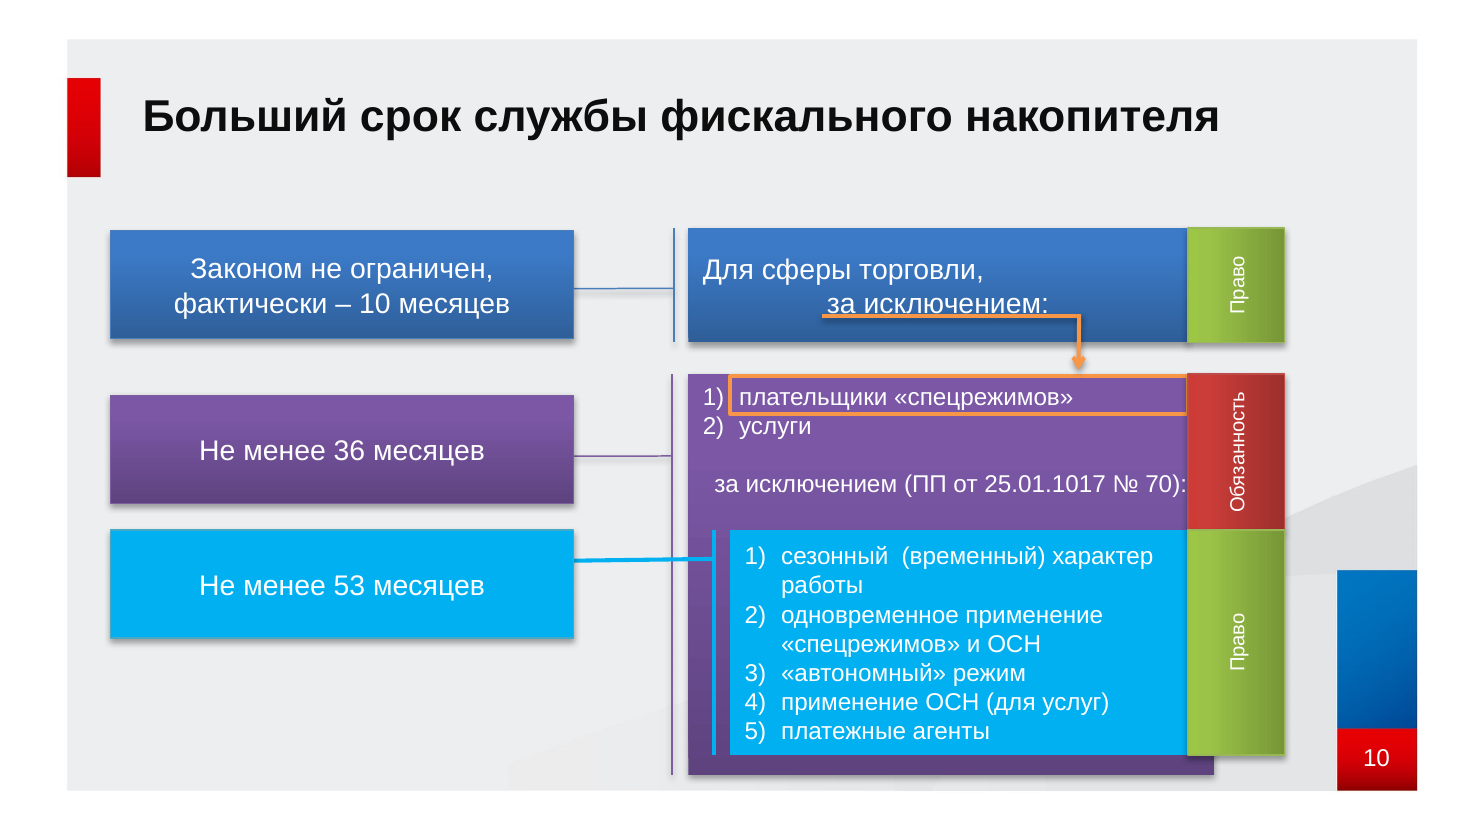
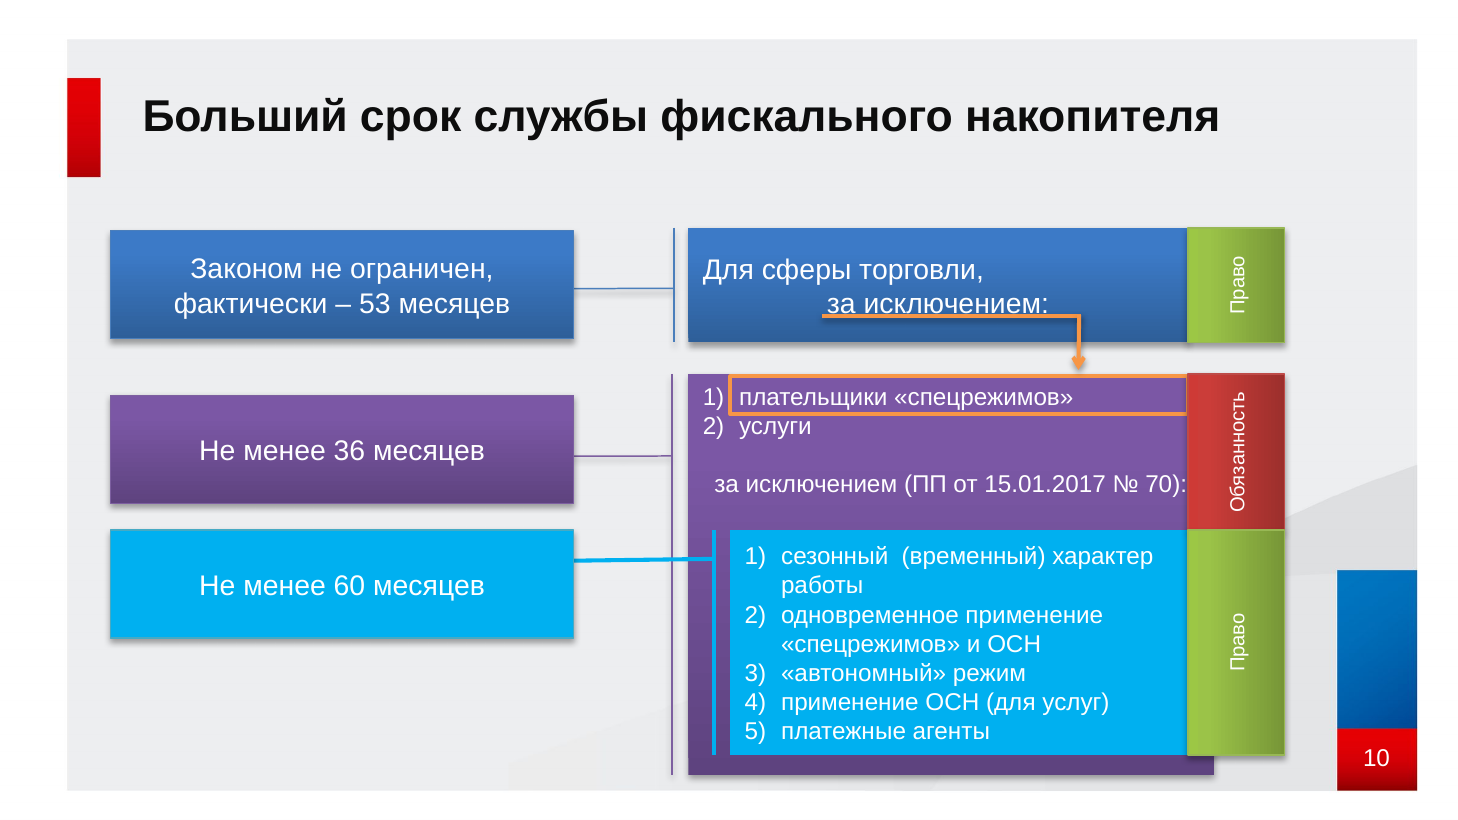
10: 10 -> 53 (375, 304)
25.01.1017: 25.01.1017 -> 15.01.2017 (1045, 485)
53: 53 -> 60 (349, 586)
